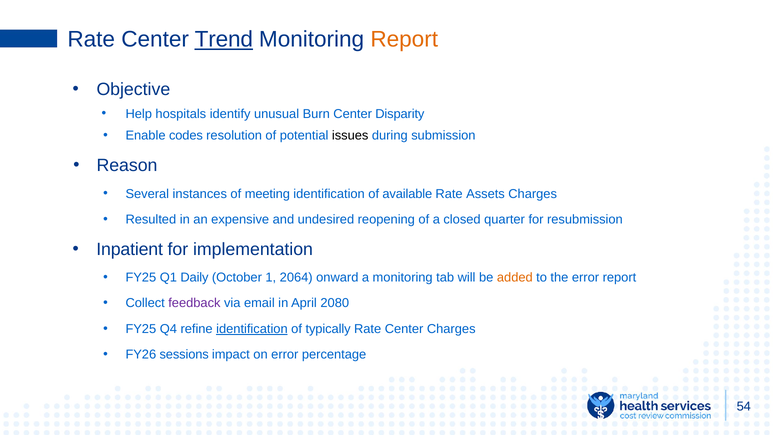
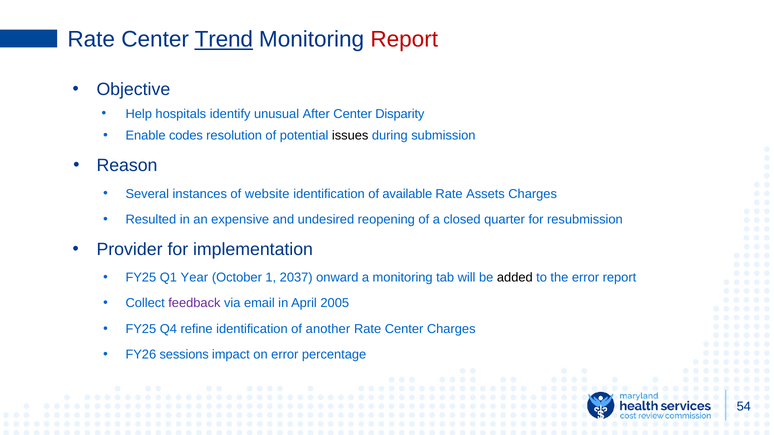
Report colour: orange -> red (404, 39)
Burn: Burn -> After (316, 114)
meeting: meeting -> website (267, 194)
Inpatient: Inpatient -> Provider (130, 250)
Daily: Daily -> Year (194, 278)
2064: 2064 -> 2037 (296, 278)
added colour: orange -> black (515, 278)
2080: 2080 -> 2005 (335, 303)
identification underline: present -> none (252, 329)
typically: typically -> another (328, 329)
